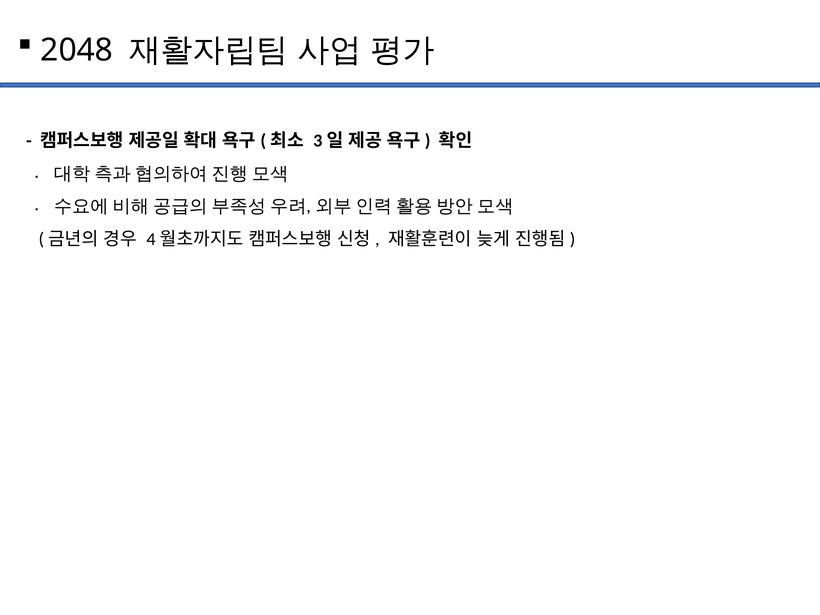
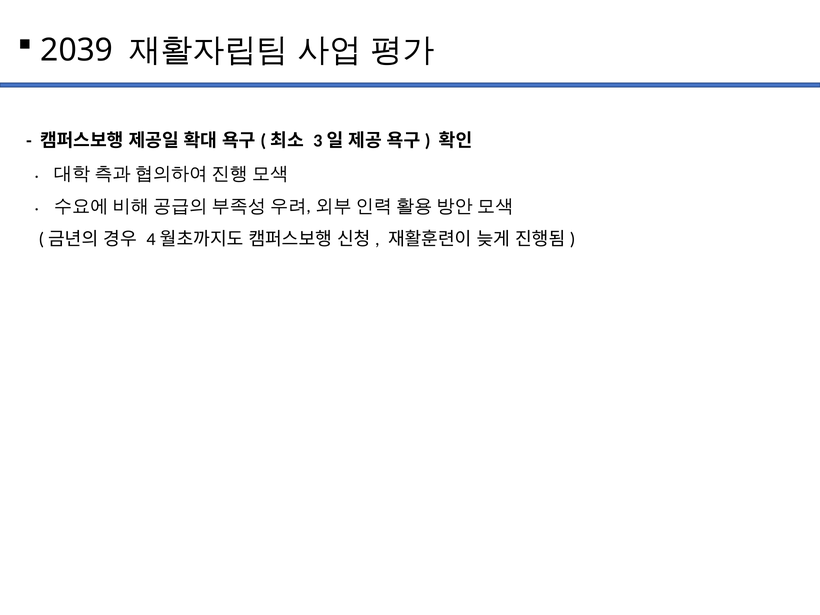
2048: 2048 -> 2039 (77, 50)
